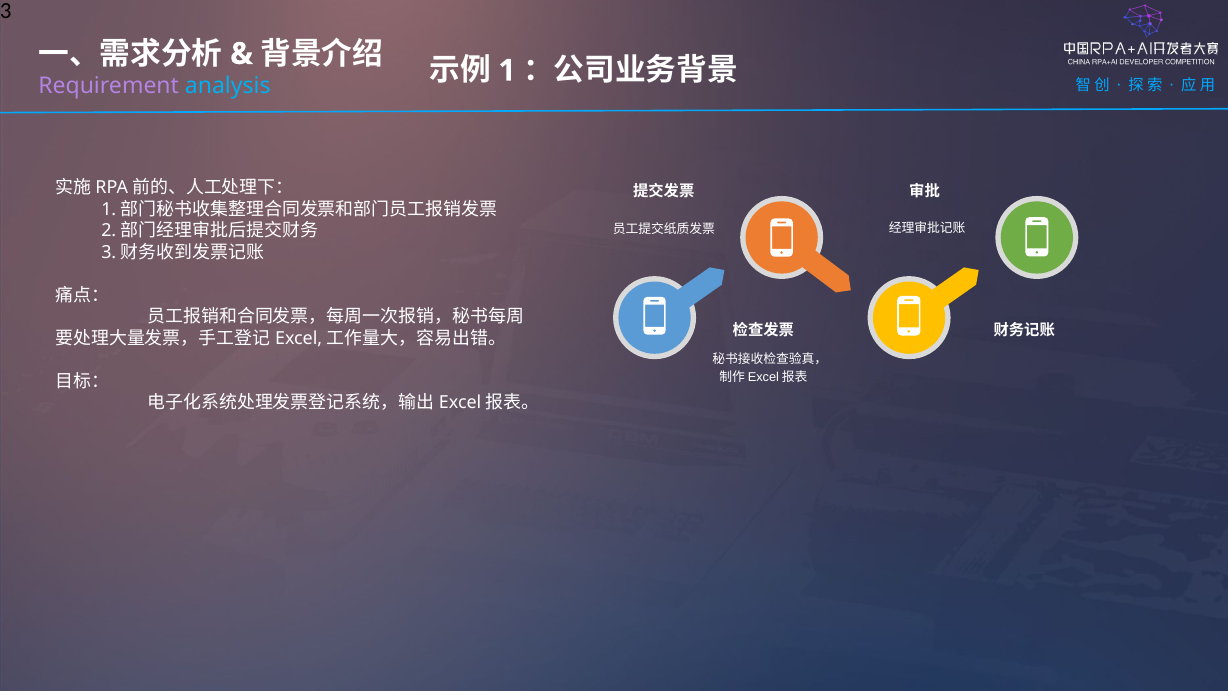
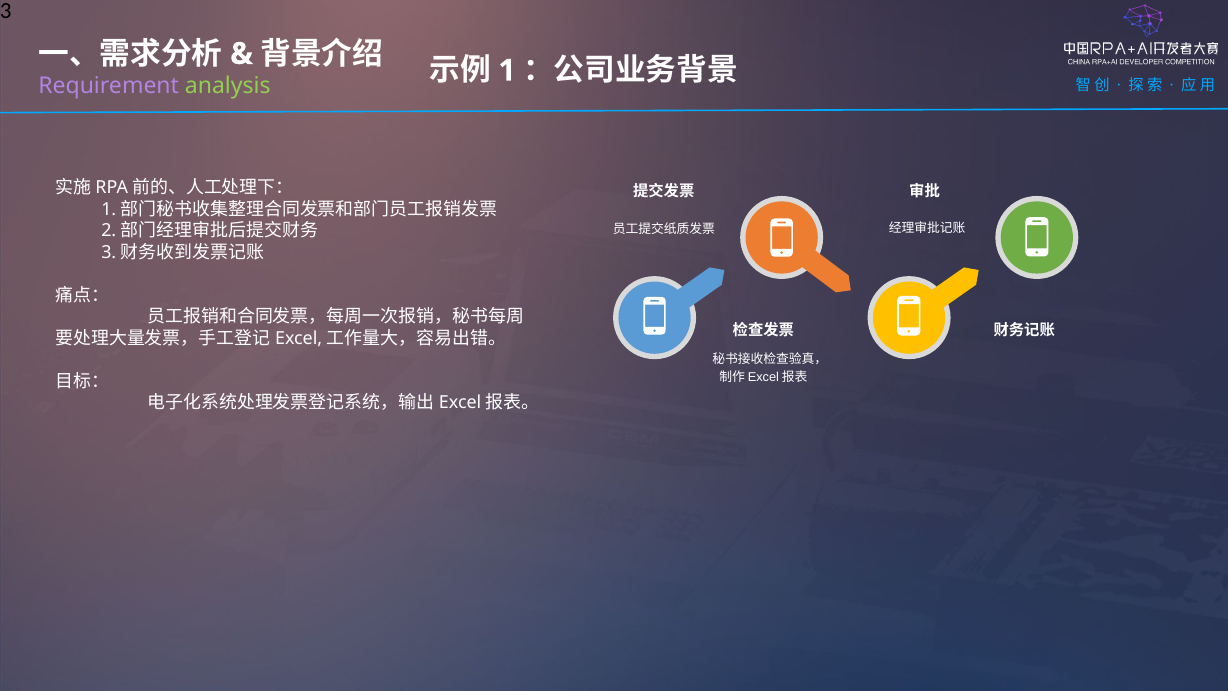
analysis colour: light blue -> light green (228, 86)
